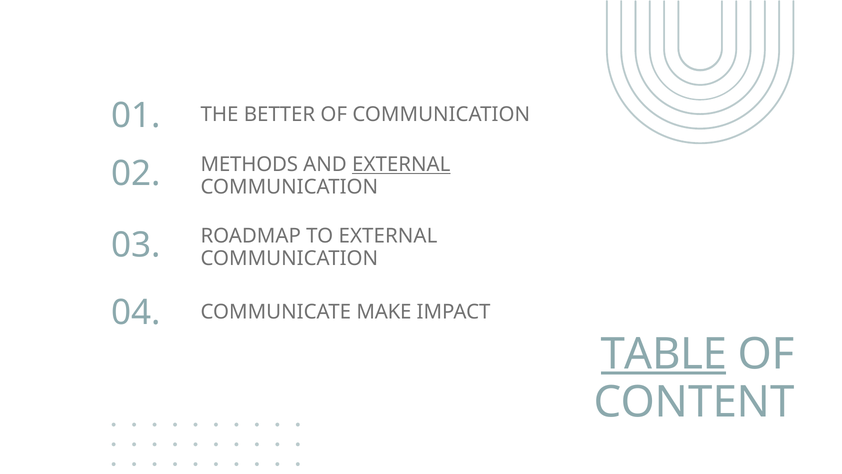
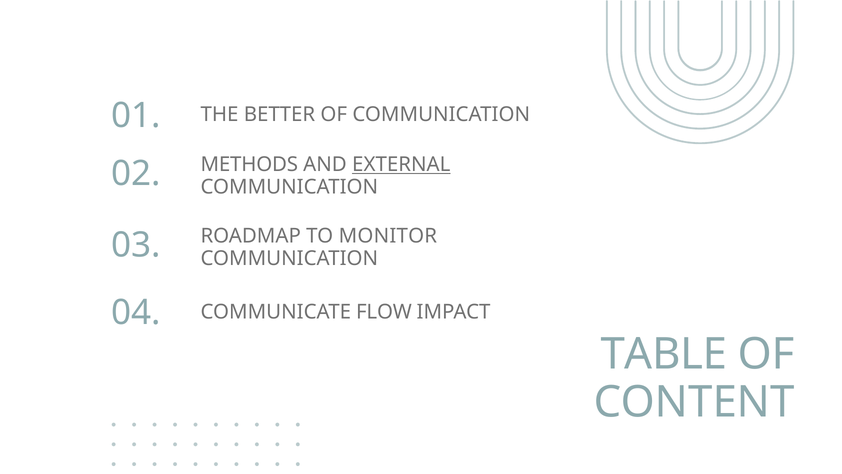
TO EXTERNAL: EXTERNAL -> MONITOR (388, 236)
MAKE: MAKE -> FLOW (384, 312)
TABLE underline: present -> none (664, 354)
